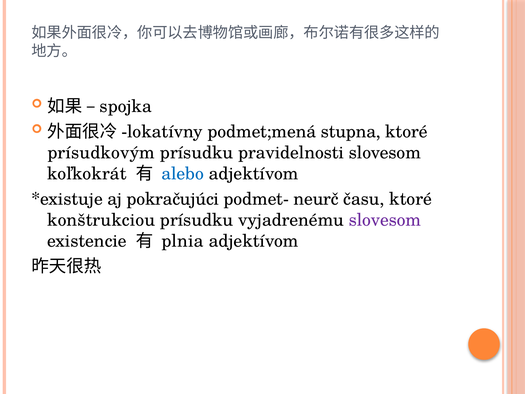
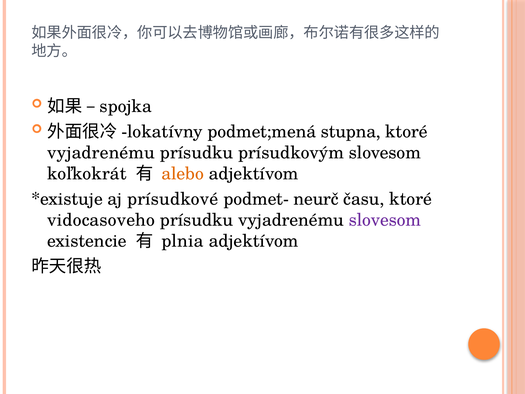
prísudkovým: prísudkovým -> vyjadrenému (101, 153)
pravidelnosti: pravidelnosti -> prísudkovým (291, 153)
alebo colour: blue -> orange (183, 174)
pokračujúci: pokračujúci -> prísudkové (173, 199)
konštrukciou: konštrukciou -> vidocasoveho (101, 220)
